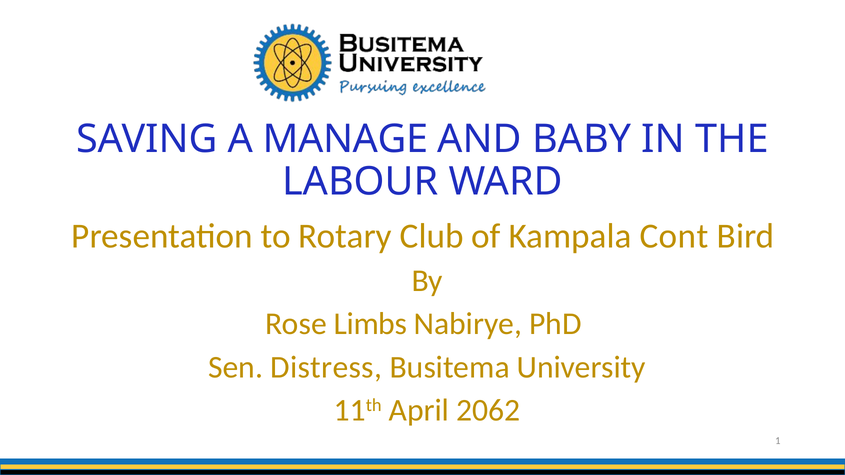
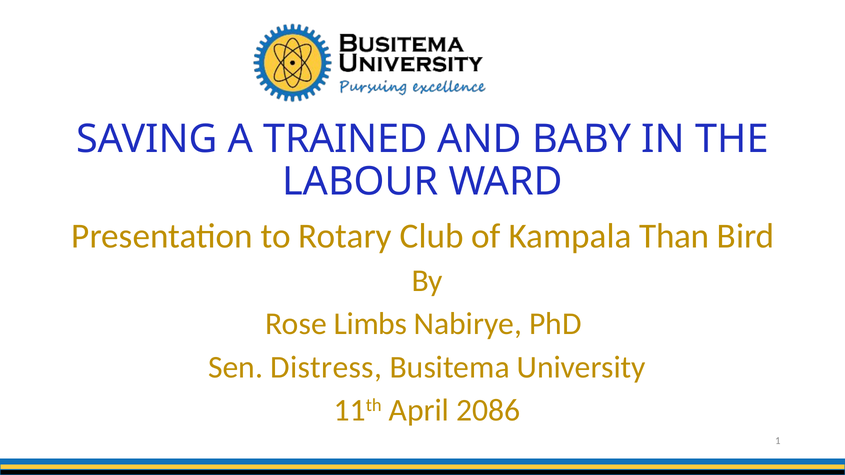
MANAGE: MANAGE -> TRAINED (346, 139)
Cont: Cont -> Than (674, 236)
2062: 2062 -> 2086 (488, 410)
